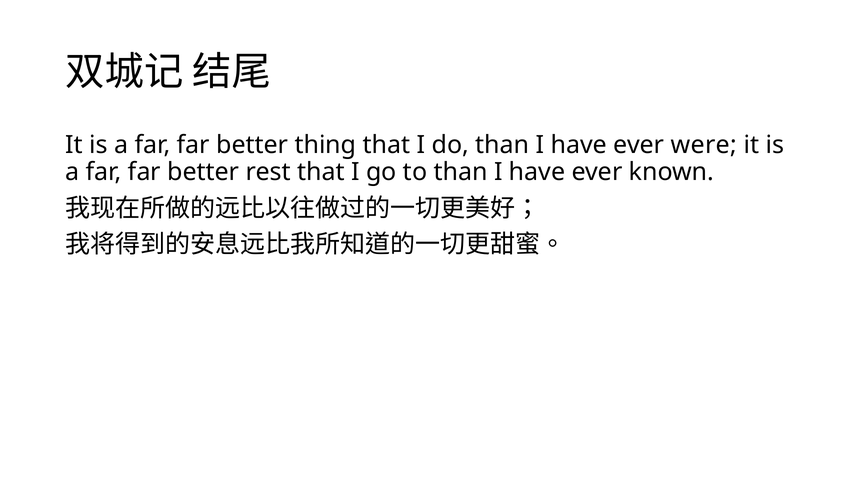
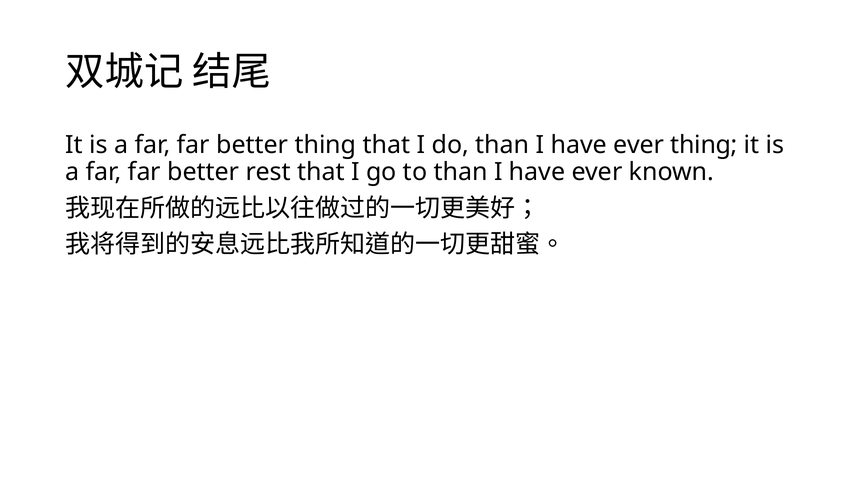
ever were: were -> thing (704, 145)
